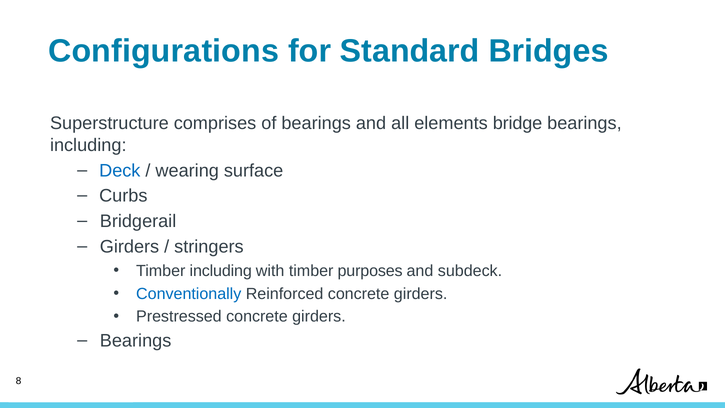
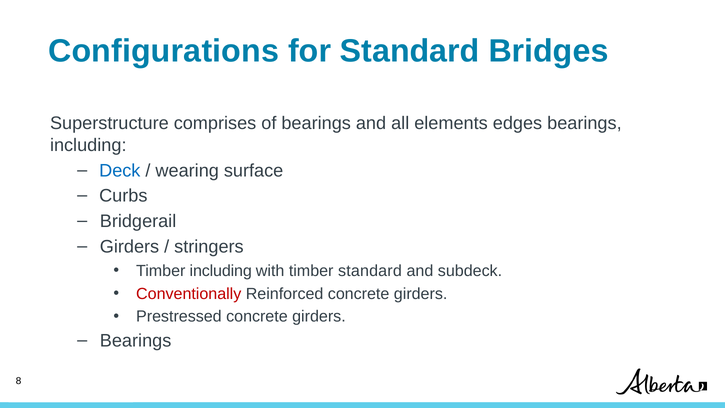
bridge: bridge -> edges (517, 123)
timber purposes: purposes -> standard (370, 271)
Conventionally colour: blue -> red (189, 294)
